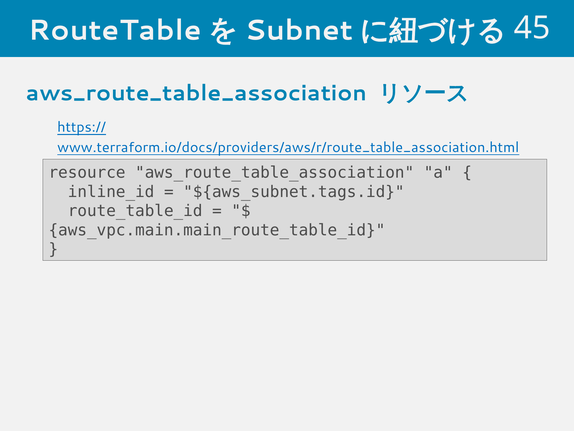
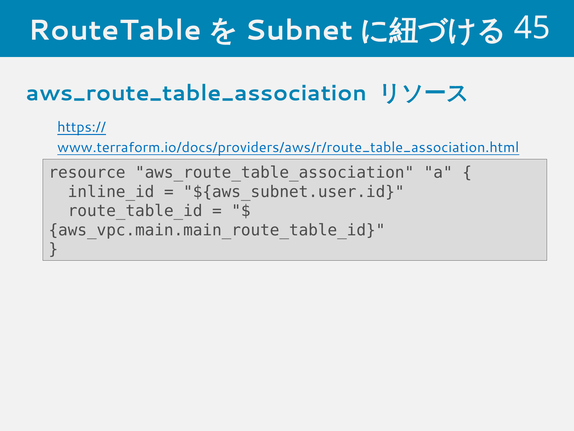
${aws_subnet.tags.id: ${aws_subnet.tags.id -> ${aws_subnet.user.id (294, 192)
